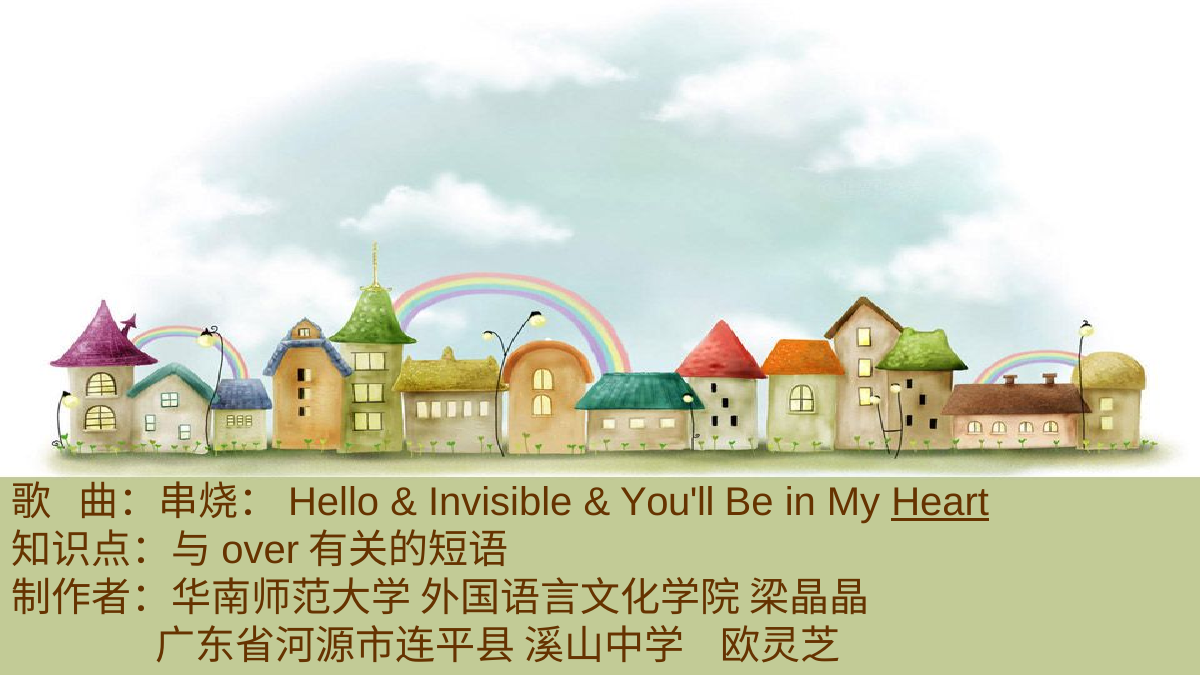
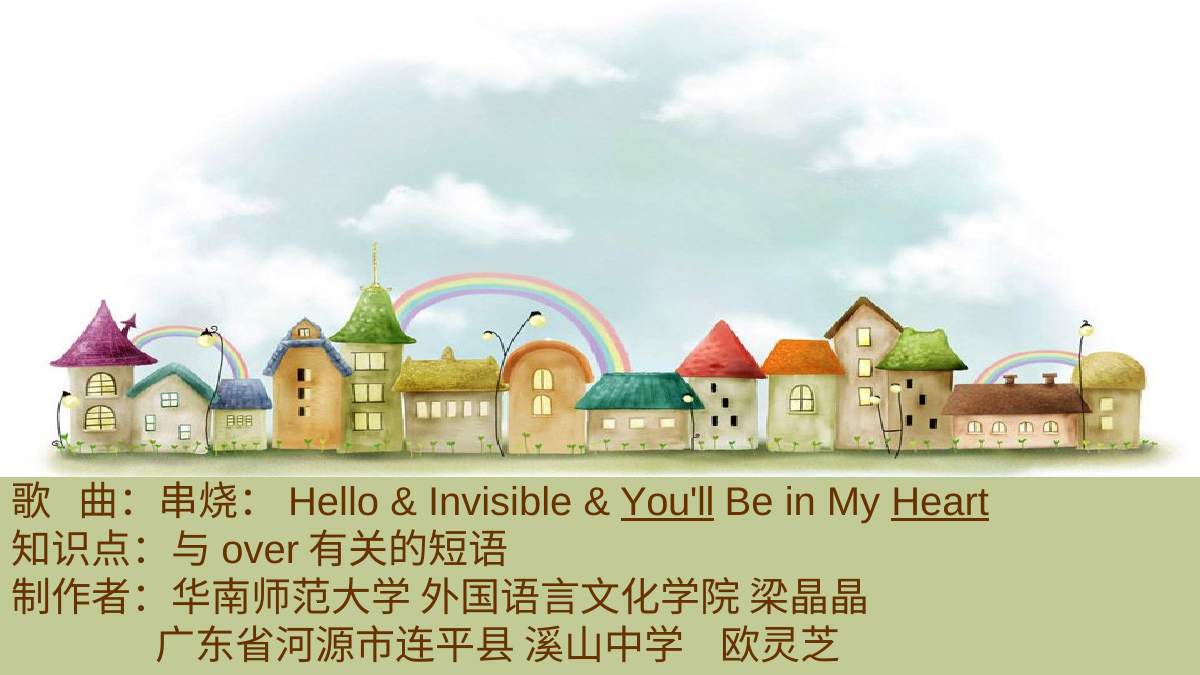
You'll underline: none -> present (667, 502)
